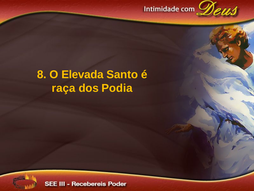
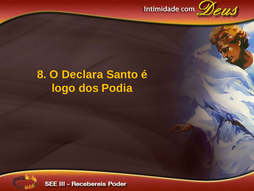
Elevada: Elevada -> Declara (82, 74)
raça: raça -> logo (64, 88)
